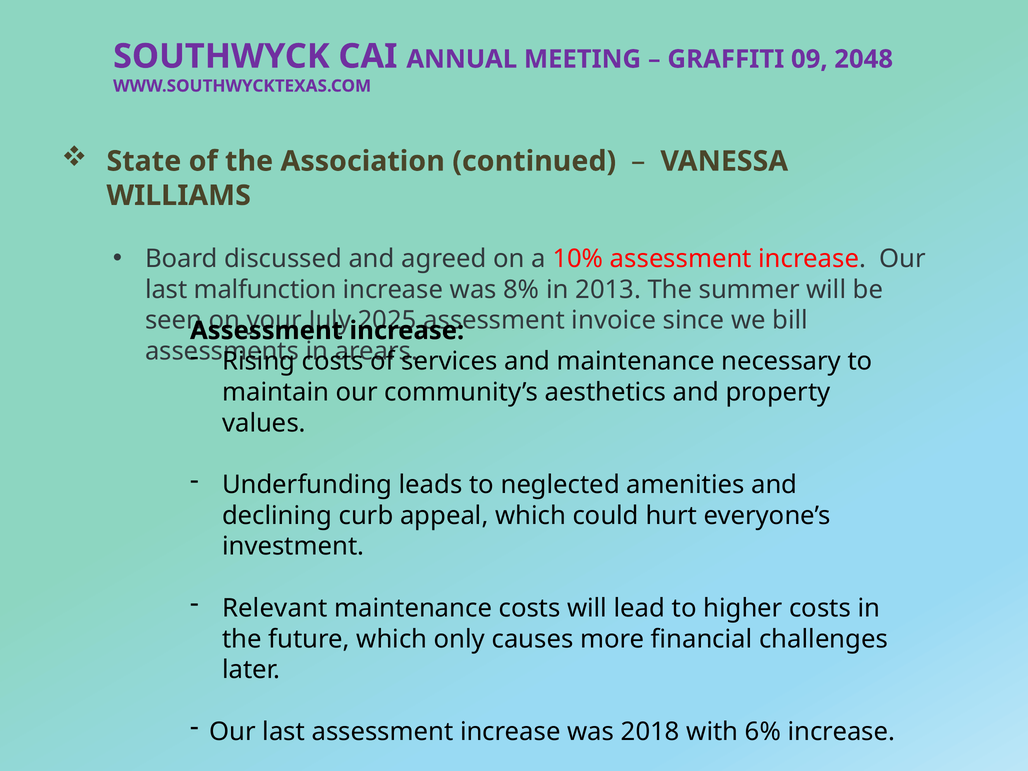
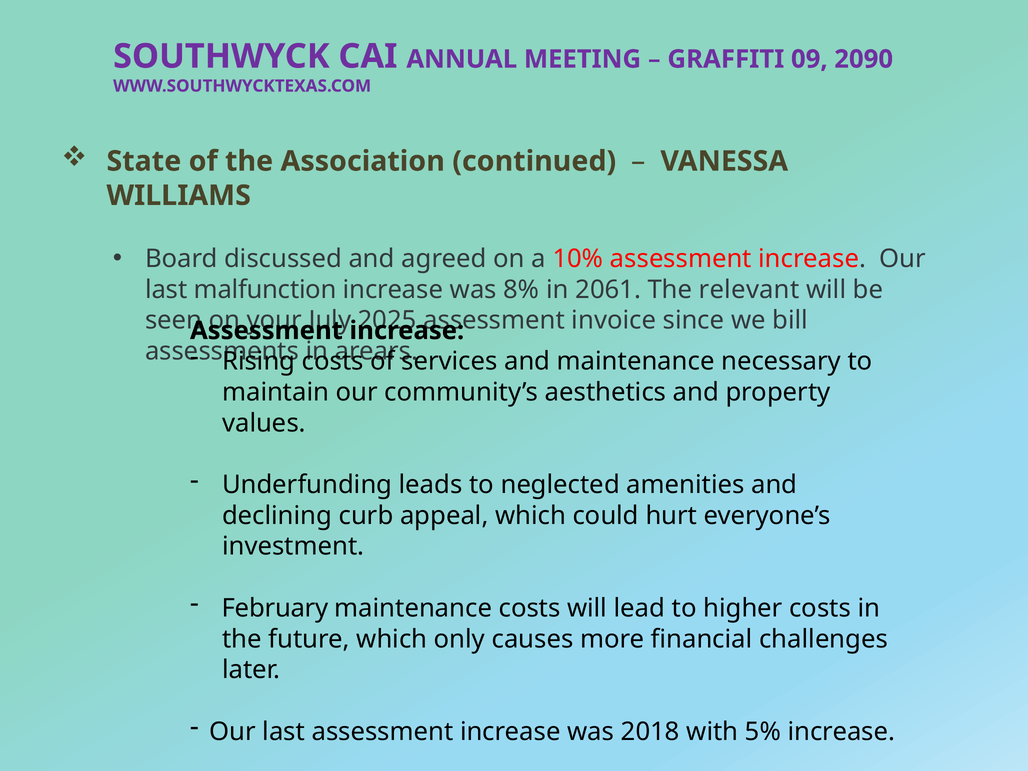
2048: 2048 -> 2090 (864, 59)
2013: 2013 -> 2061 (608, 290)
summer: summer -> relevant (749, 290)
Relevant: Relevant -> February (275, 608)
6%: 6% -> 5% (763, 732)
